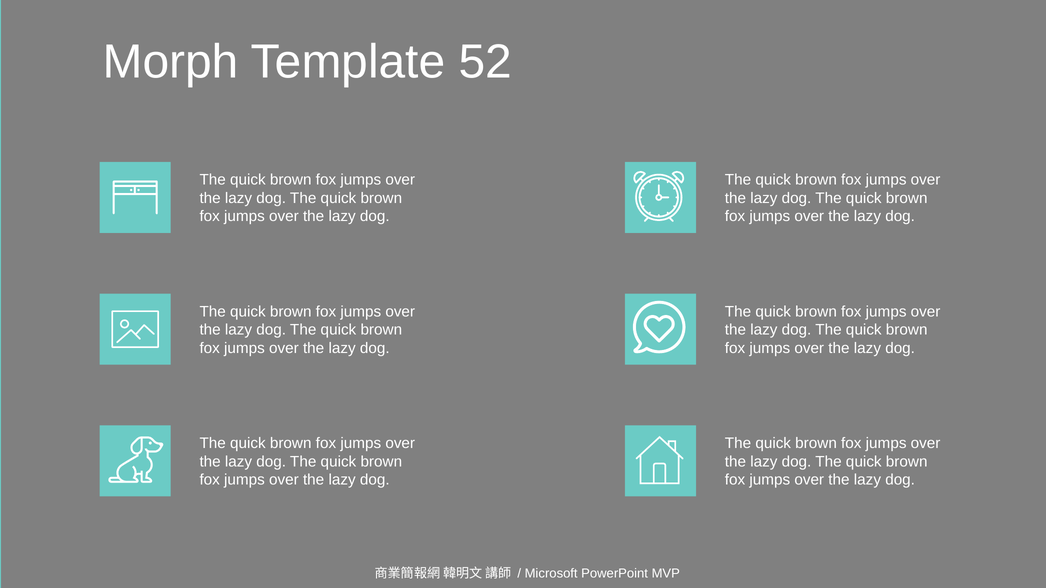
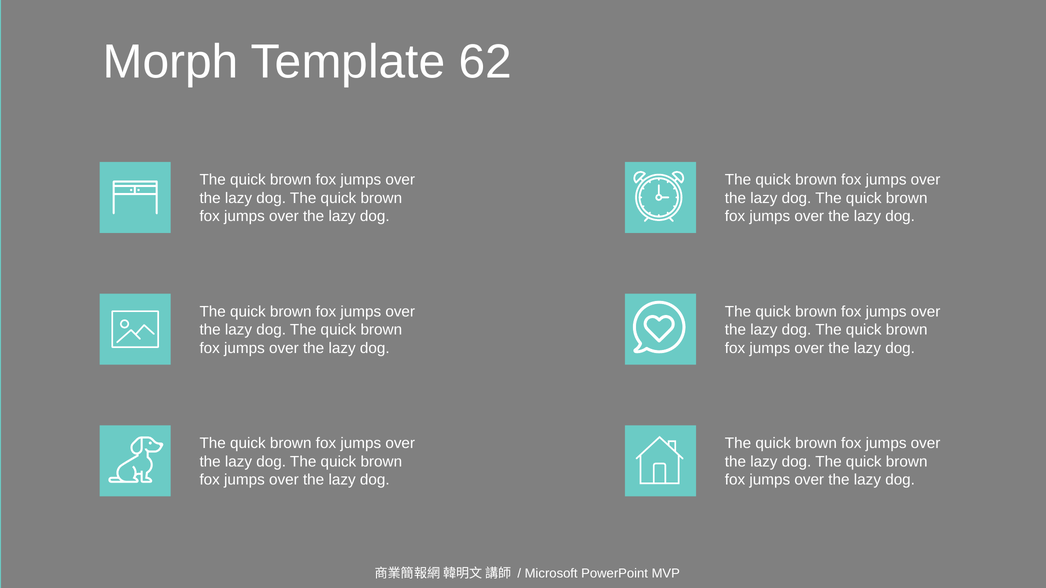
52: 52 -> 62 (485, 62)
